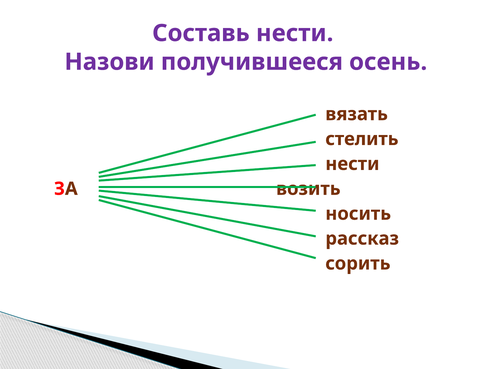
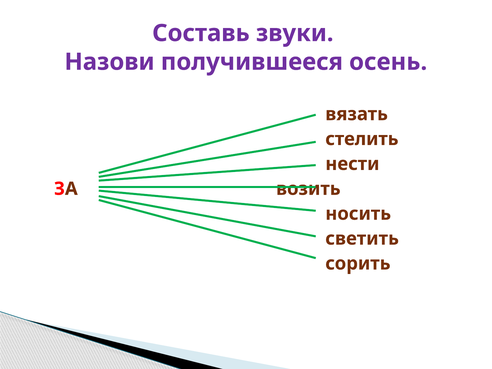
Составь нести: нести -> звуки (295, 33)
рассказ: рассказ -> светить (362, 239)
